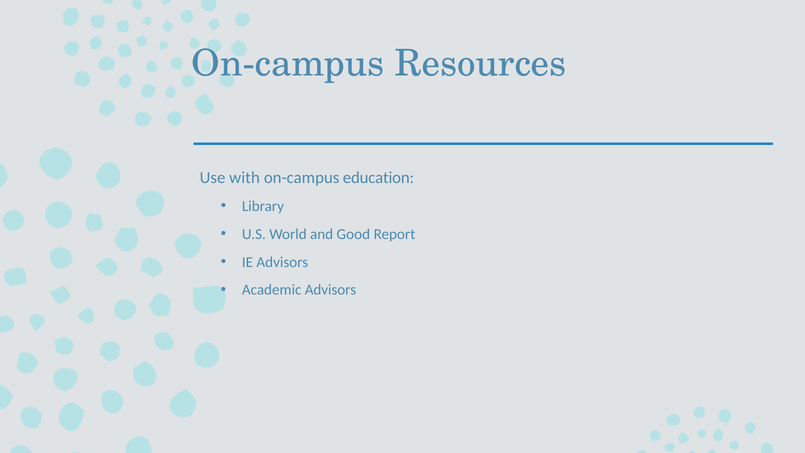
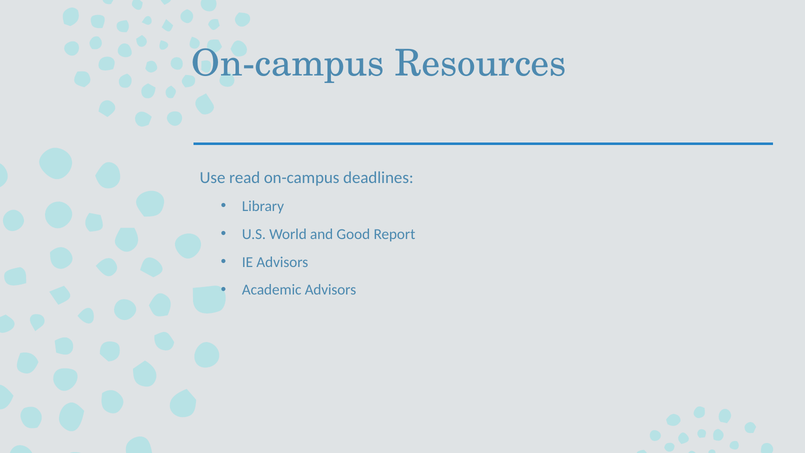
with: with -> read (245, 177)
education: education -> deadlines (378, 177)
